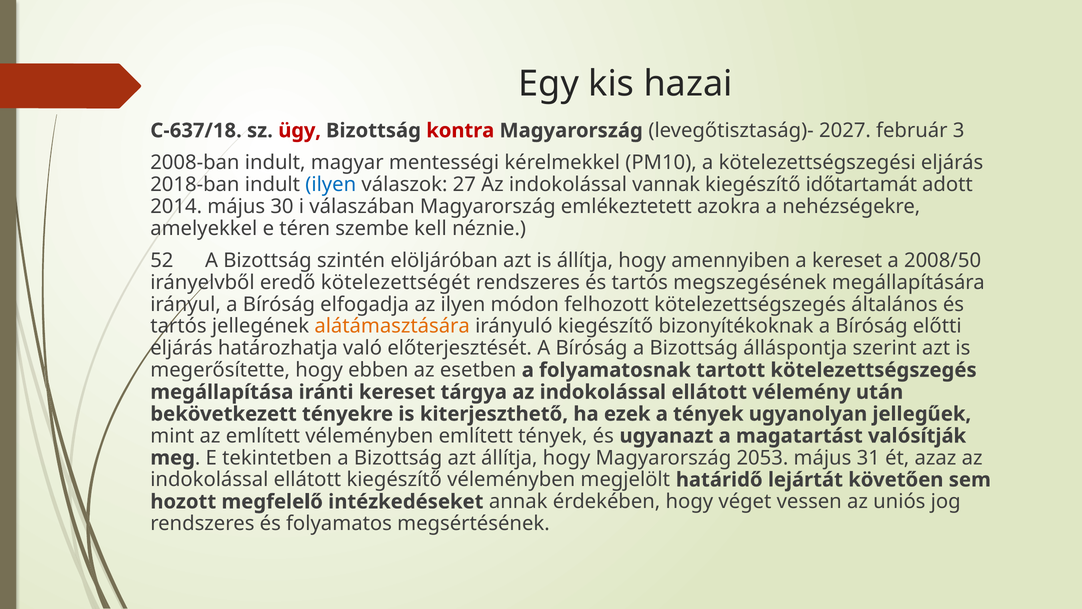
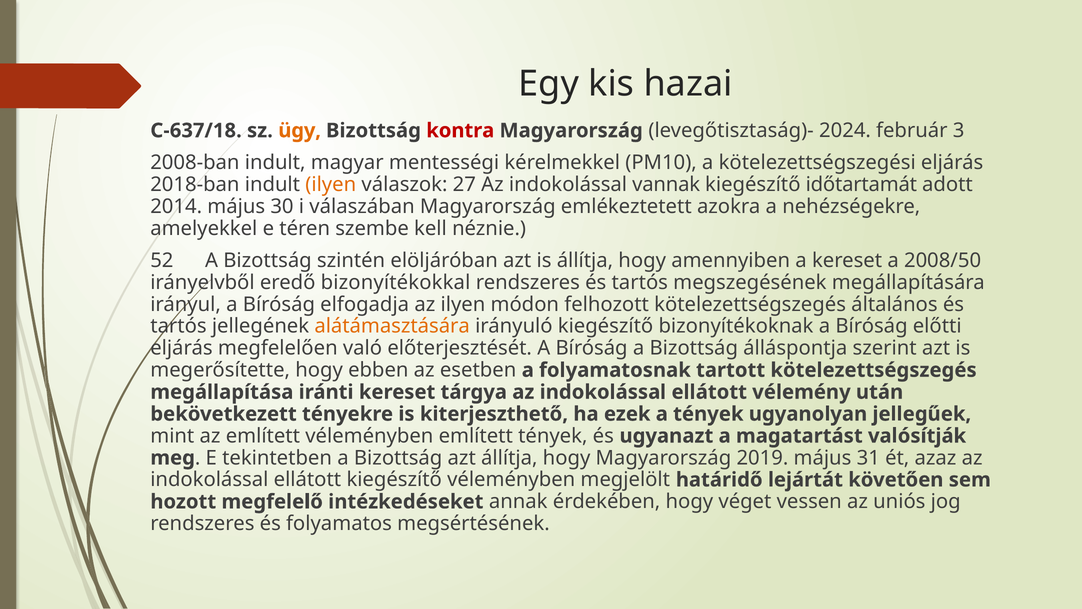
ügy colour: red -> orange (300, 130)
2027: 2027 -> 2024 (845, 130)
ilyen colour: blue -> orange (331, 184)
kötelezettségét: kötelezettségét -> bizonyítékokkal (396, 282)
határozhatja: határozhatja -> megfelelően (278, 348)
2053: 2053 -> 2019 (762, 458)
